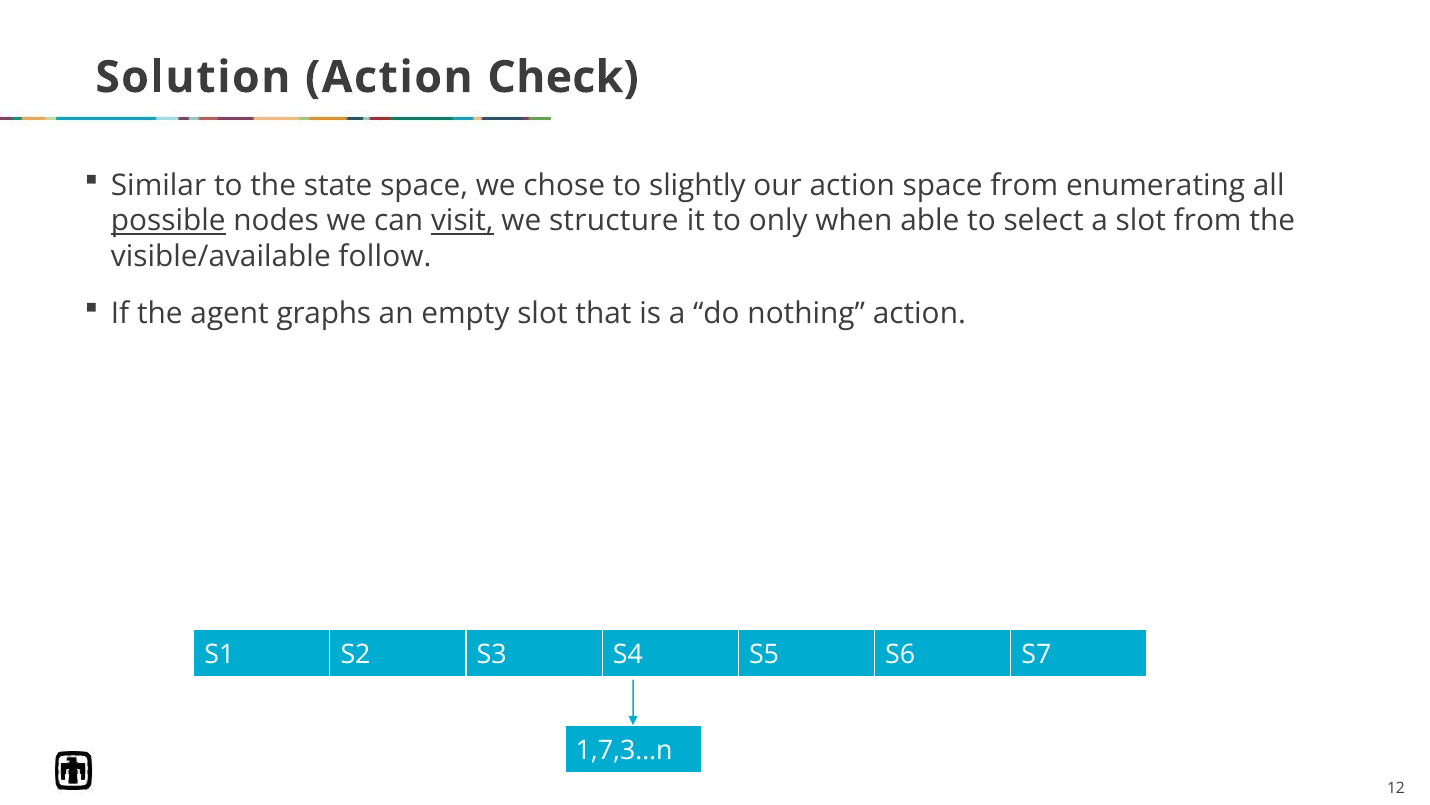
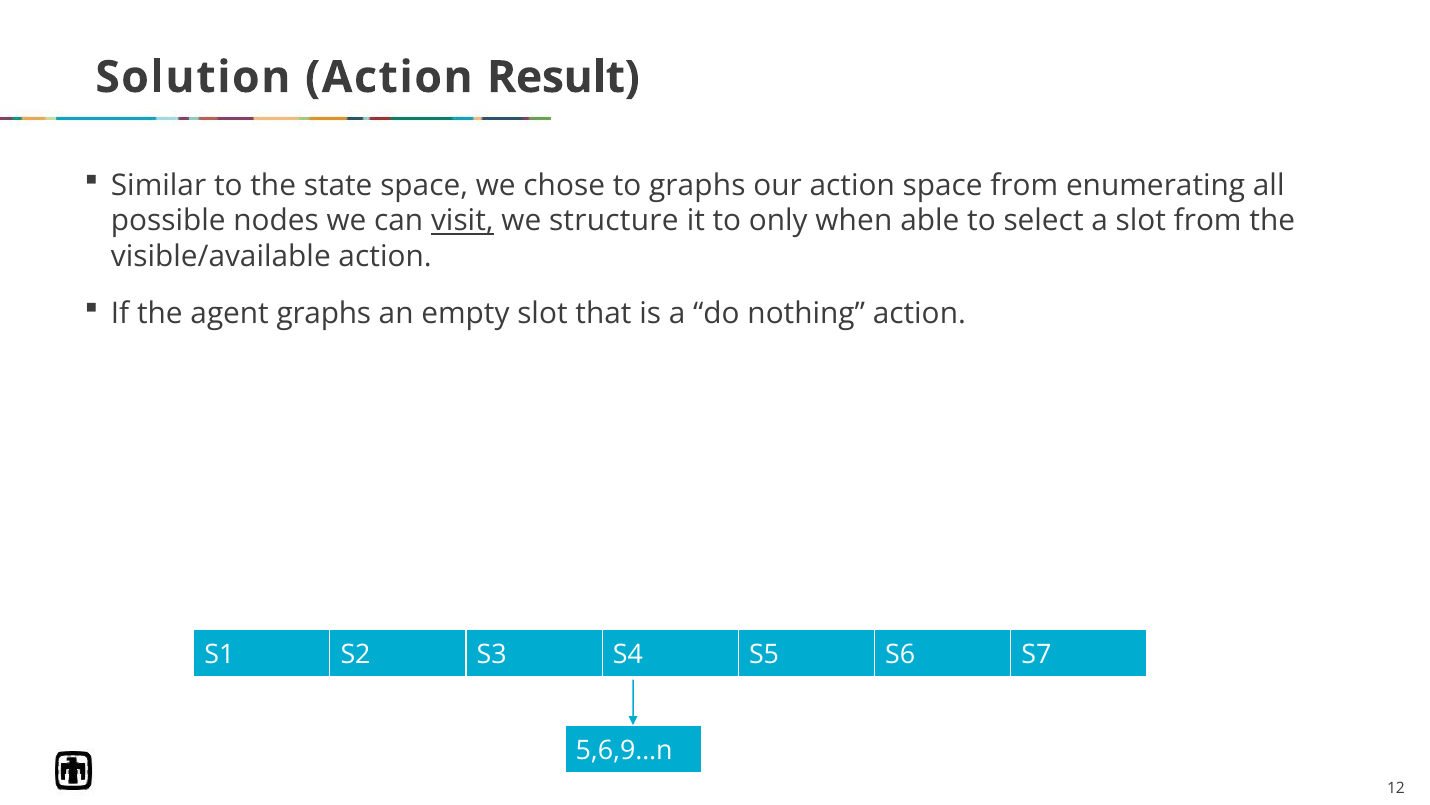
Check: Check -> Result (563, 77)
to slightly: slightly -> graphs (697, 185)
possible underline: present -> none (168, 221)
visible/available follow: follow -> action (385, 257)
1,7,3…n: 1,7,3…n -> 5,6,9…n (624, 750)
